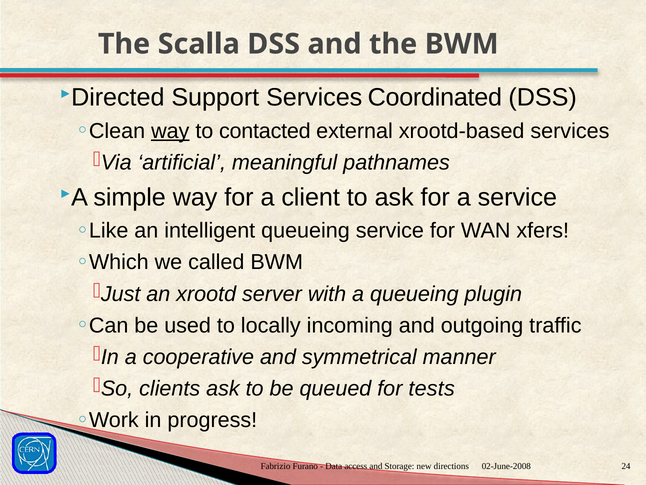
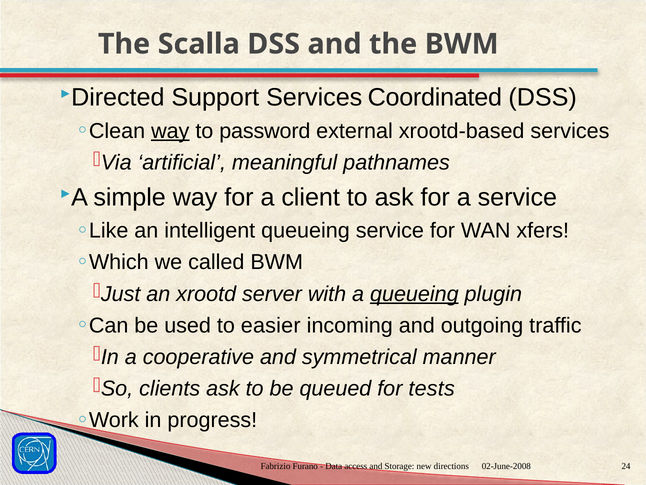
contacted: contacted -> password (265, 131)
queueing underline: none -> present (414, 294)
locally: locally -> easier (271, 325)
